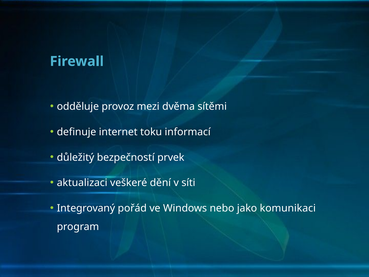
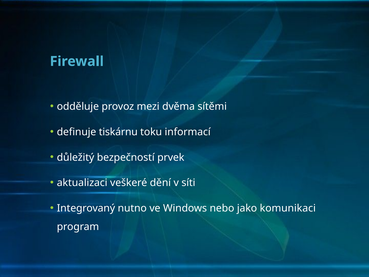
internet: internet -> tiskárnu (118, 132)
pořád: pořád -> nutno (132, 208)
